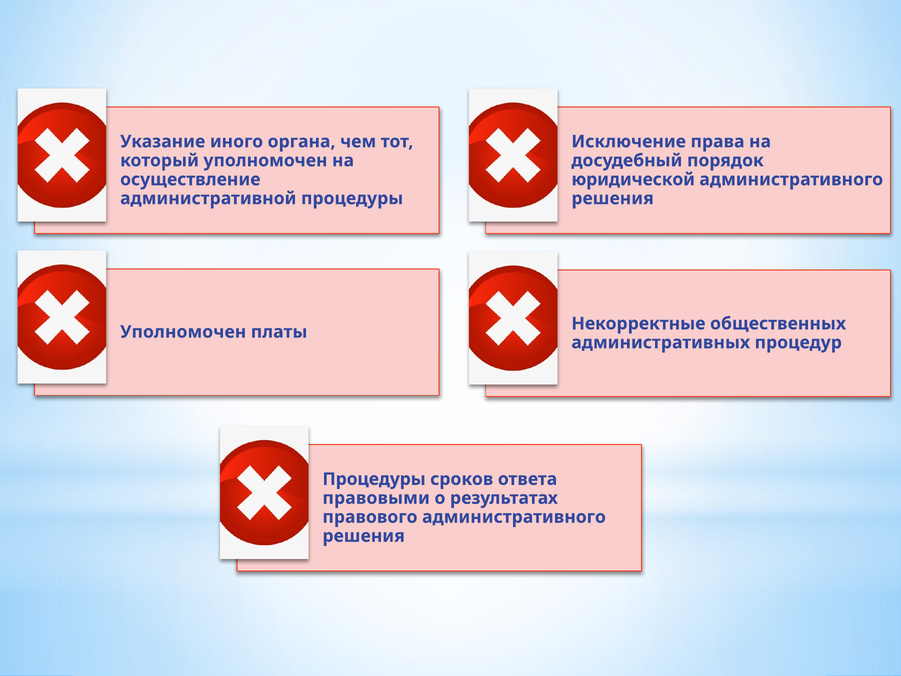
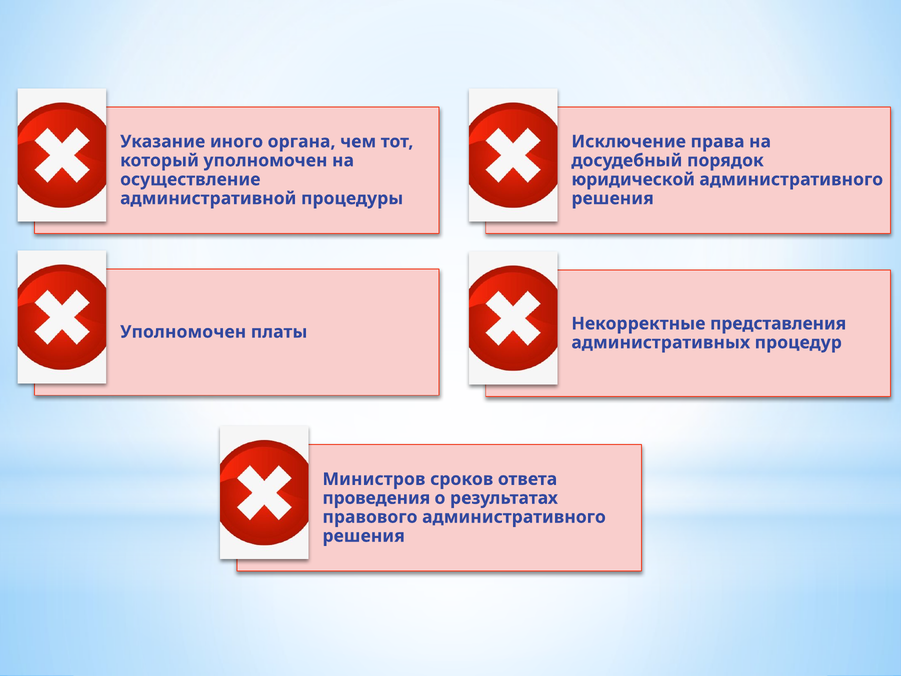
общественных: общественных -> представления (778, 323)
Процедуры: Процедуры -> Министров (374, 479)
правовыми: правовыми -> проведения (376, 498)
